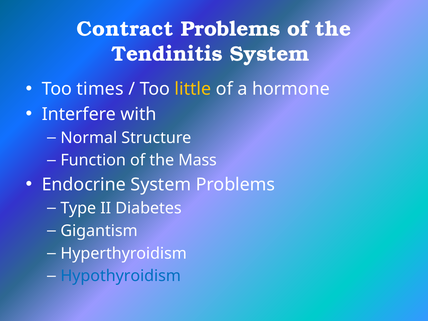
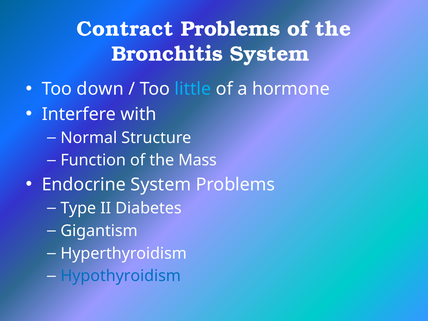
Tendinitis: Tendinitis -> Bronchitis (167, 54)
times: times -> down (100, 89)
little colour: yellow -> light blue (193, 89)
